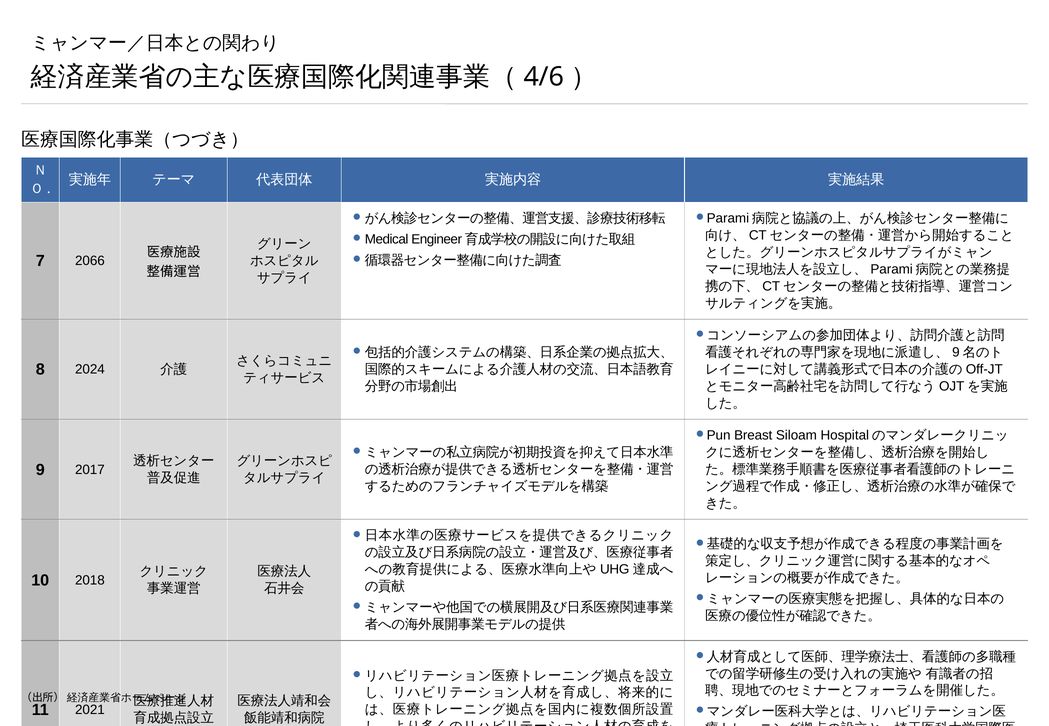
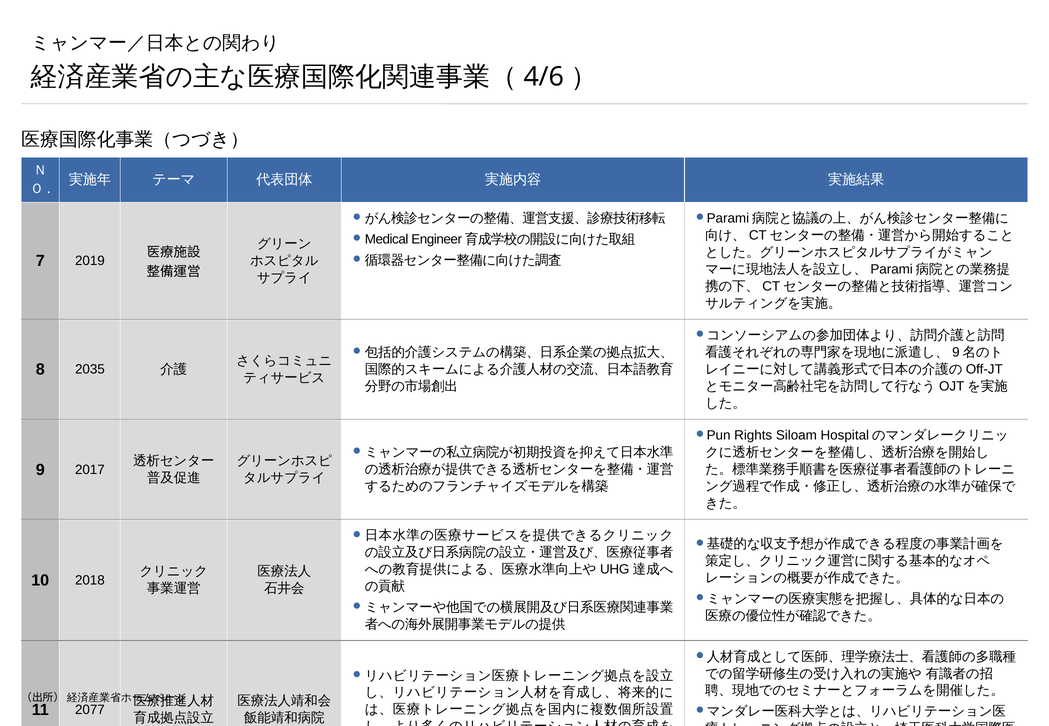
2066: 2066 -> 2019 (90, 261)
2024: 2024 -> 2035 (90, 370)
Breast: Breast -> Rights (753, 436)
2021: 2021 -> 2077 (90, 710)
